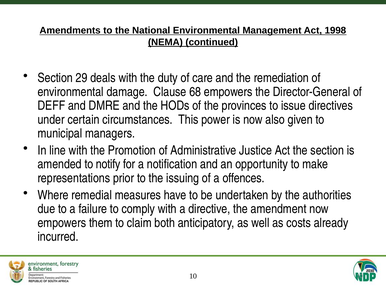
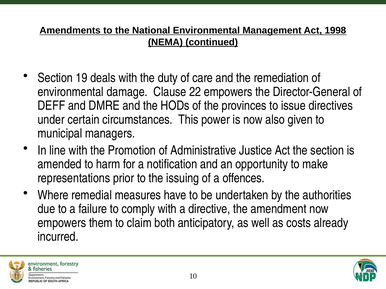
29: 29 -> 19 (82, 78)
68: 68 -> 22 (195, 92)
notify: notify -> harm (108, 165)
